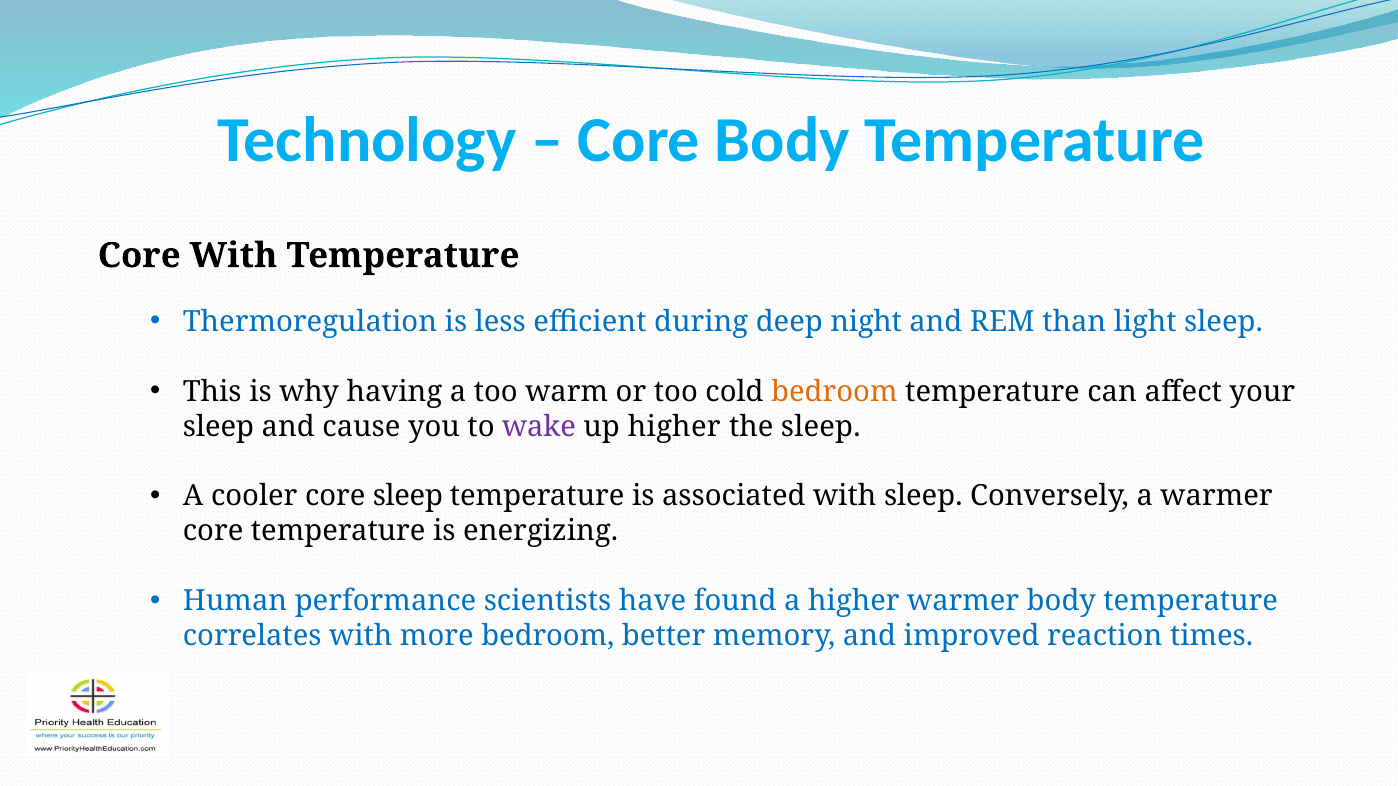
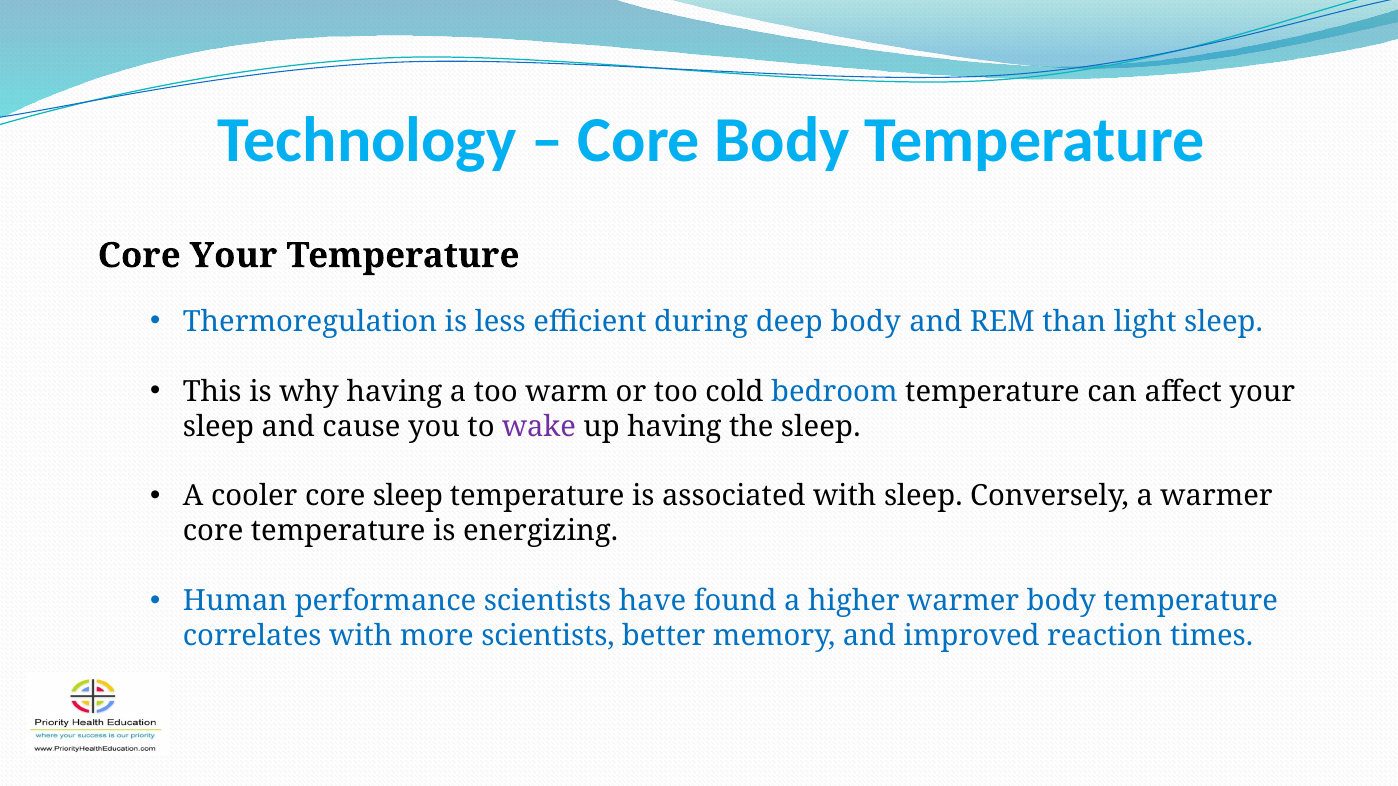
Core With: With -> Your (234, 256)
deep night: night -> body (866, 322)
bedroom colour: orange -> blue (834, 392)
up higher: higher -> having (675, 427)
more bedroom: bedroom -> scientists (548, 636)
